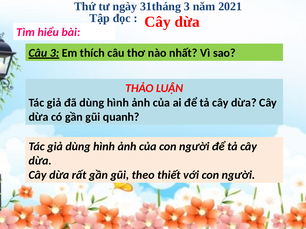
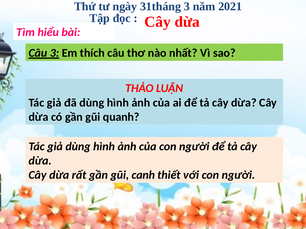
theo: theo -> canh (143, 175)
